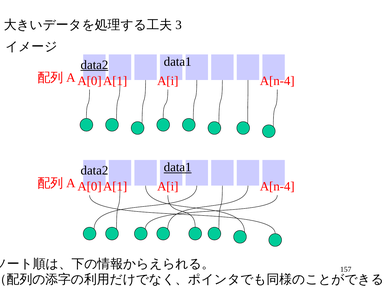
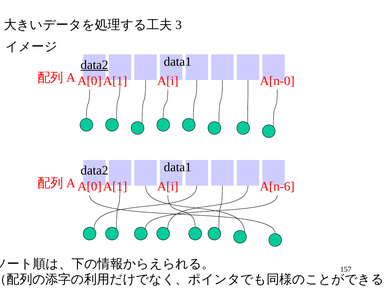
A[n-4: A[n-4 -> A[n-0 (277, 81)
data1 underline: present -> none (178, 167)
A[n-4: A[n-4 -> A[n-6 (277, 186)
